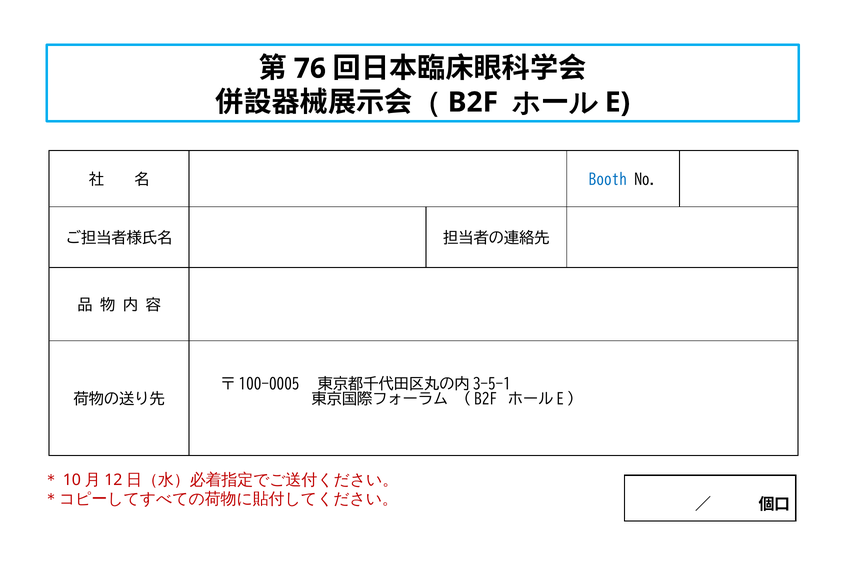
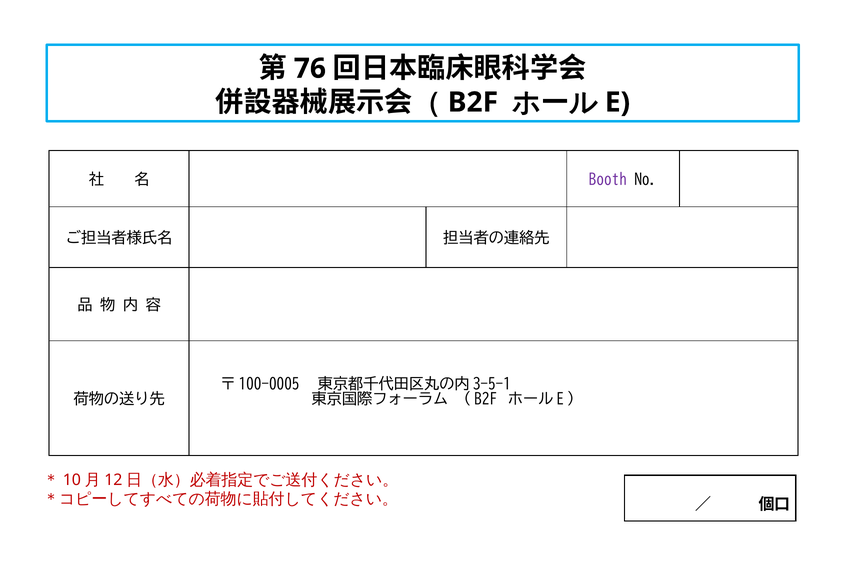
Booth colour: blue -> purple (608, 180)
